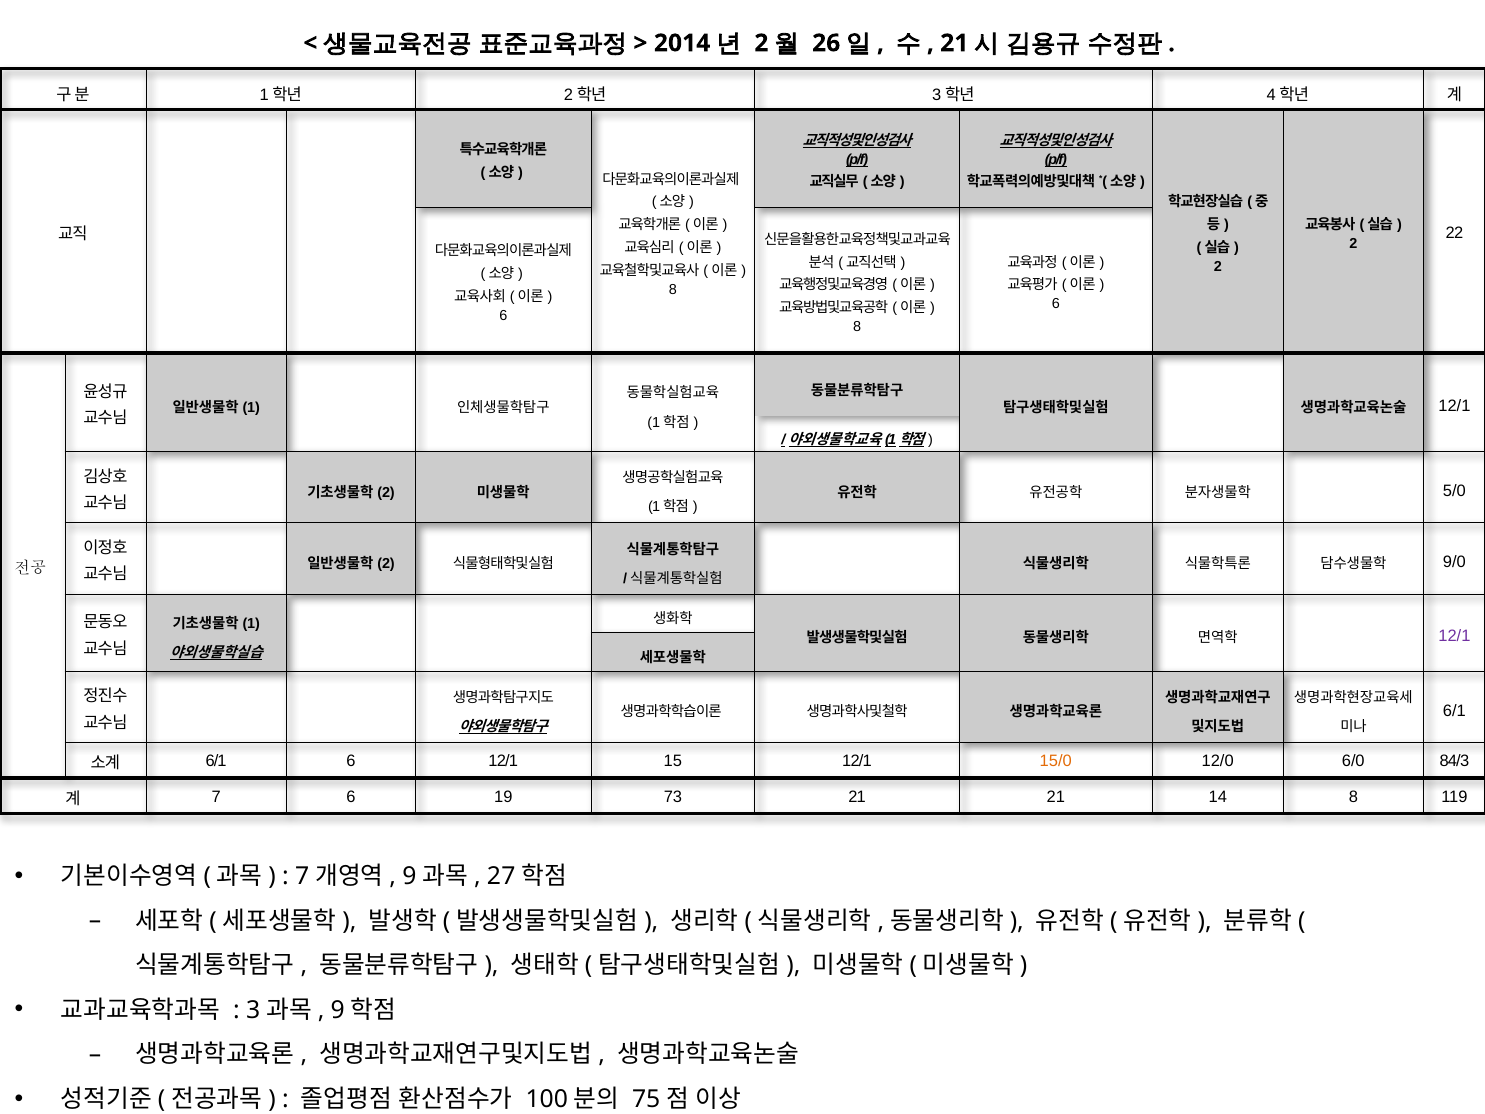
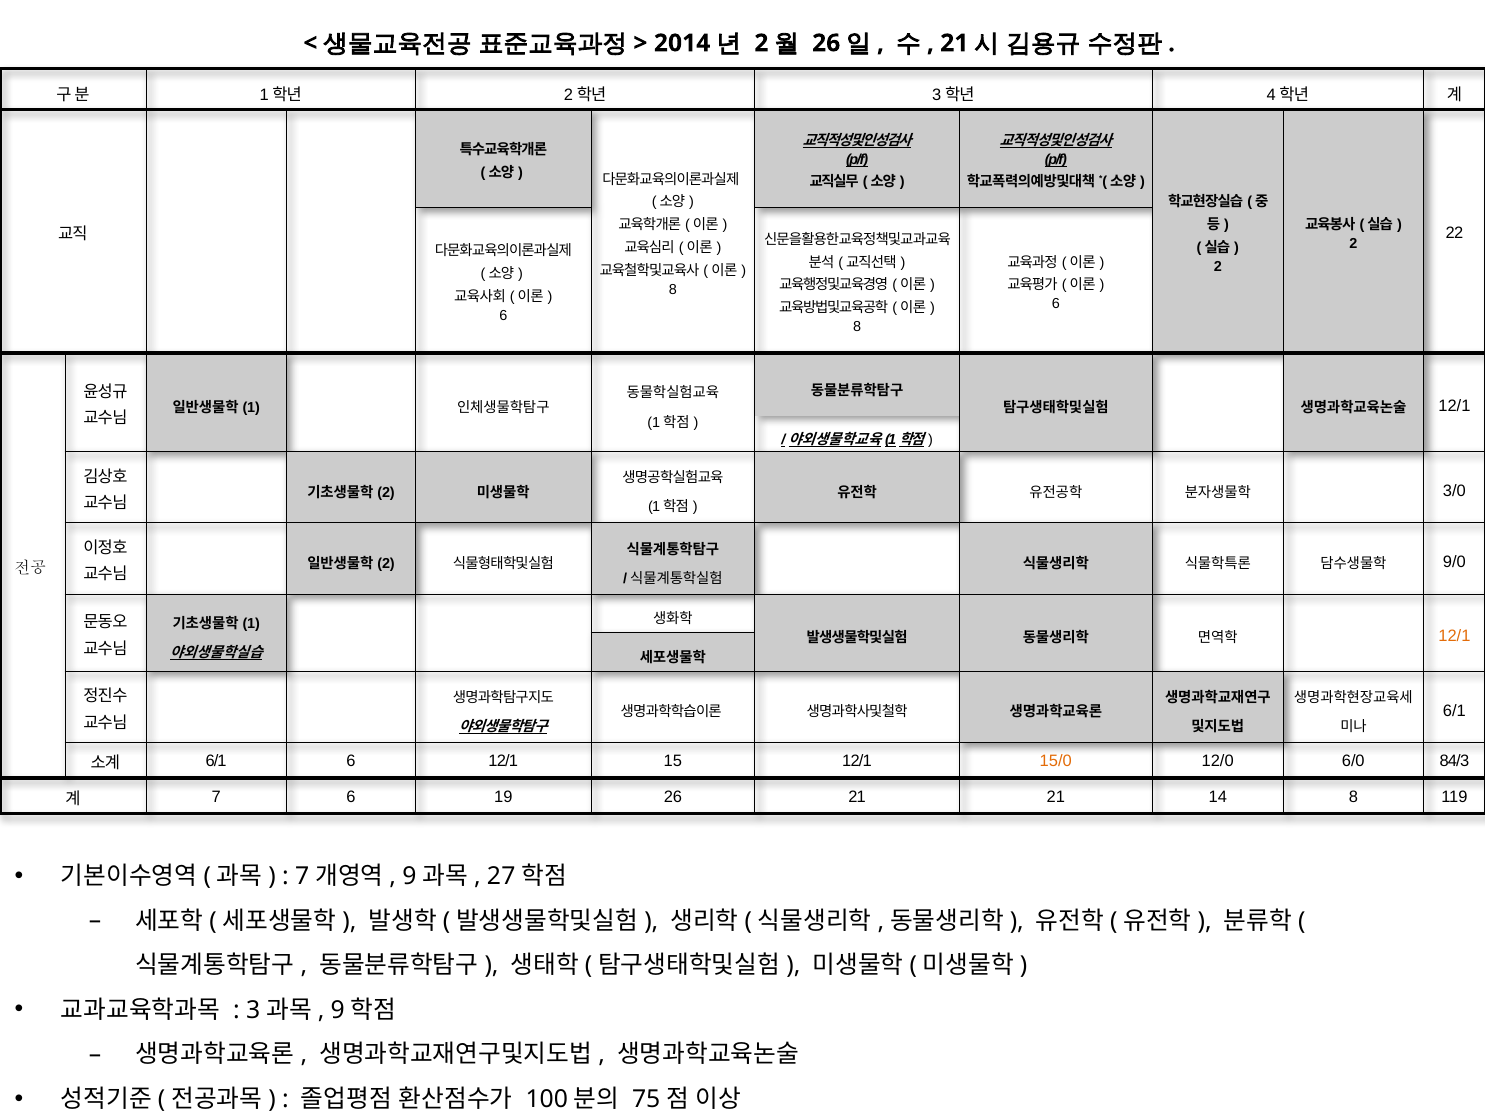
5/0: 5/0 -> 3/0 (1454, 491)
12/1 colour: purple -> orange (1454, 636)
19 73: 73 -> 26 (673, 797)
